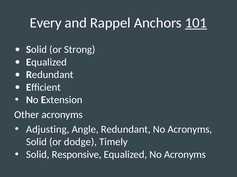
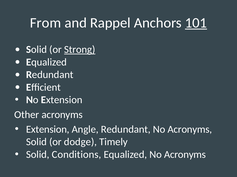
Every: Every -> From (46, 23)
Strong underline: none -> present (80, 50)
Adjusting: Adjusting -> Extension (48, 130)
Responsive: Responsive -> Conditions (77, 155)
